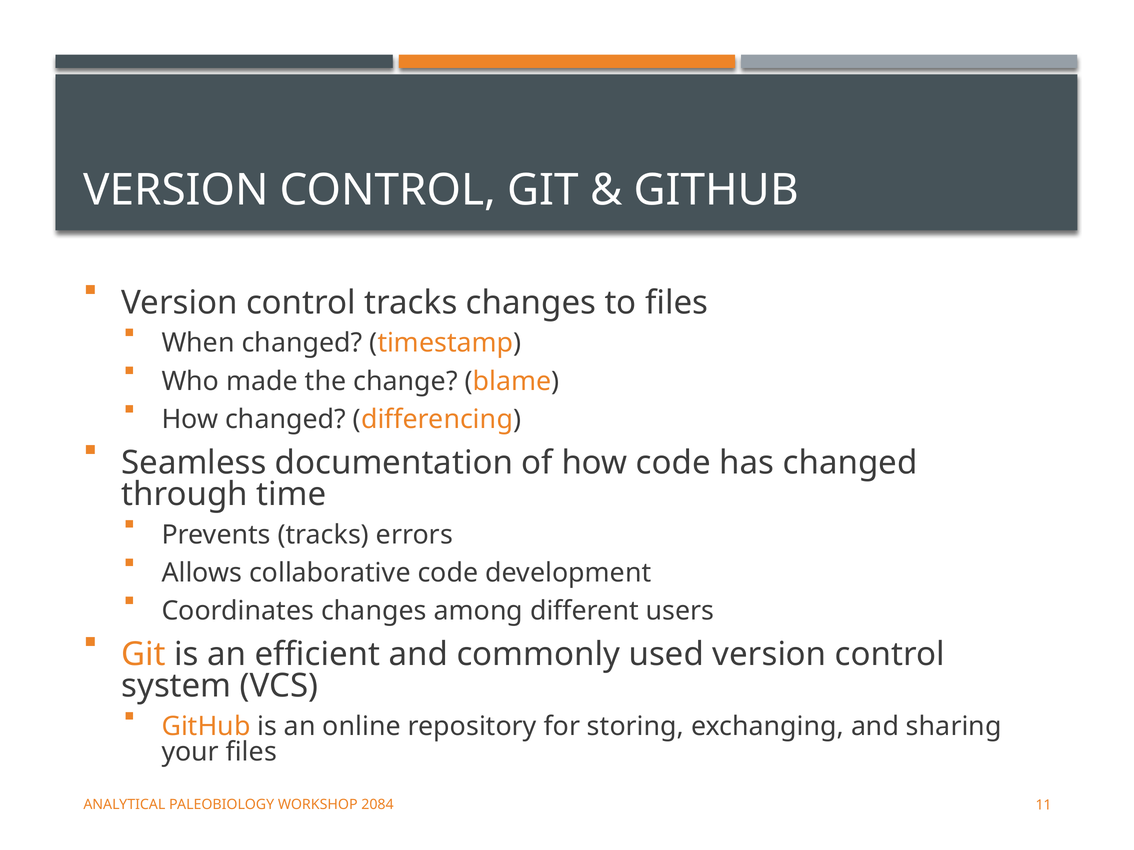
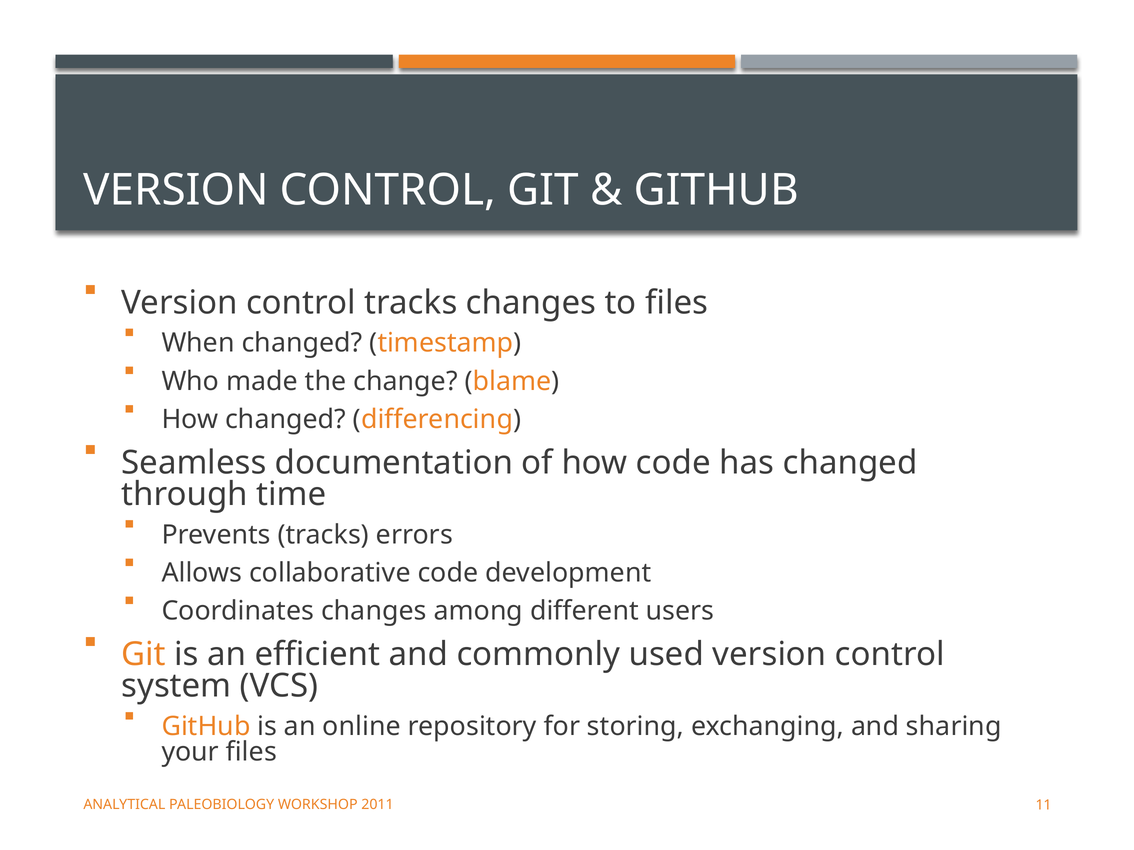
2084: 2084 -> 2011 (378, 805)
